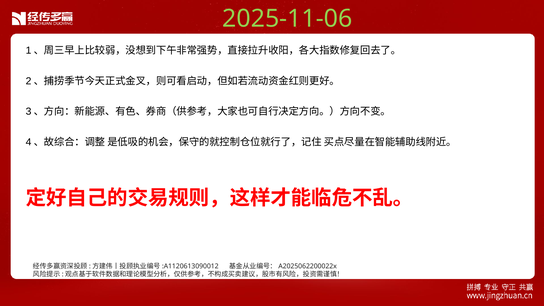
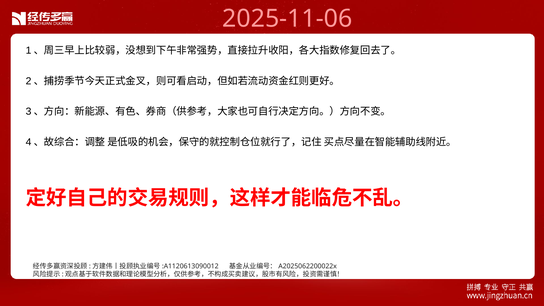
2025-11-06 colour: light green -> pink (287, 19)
